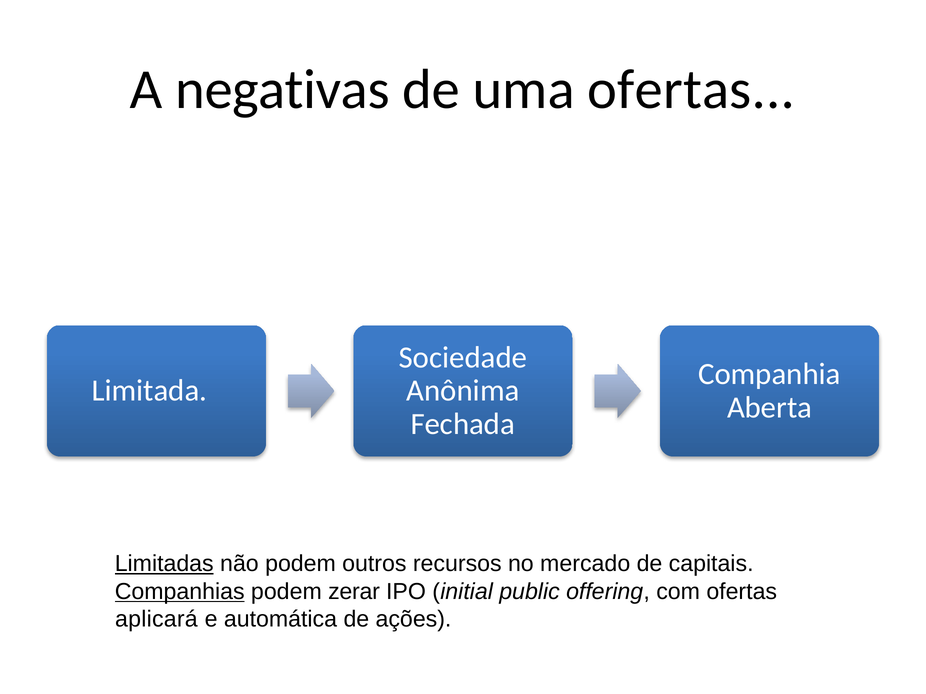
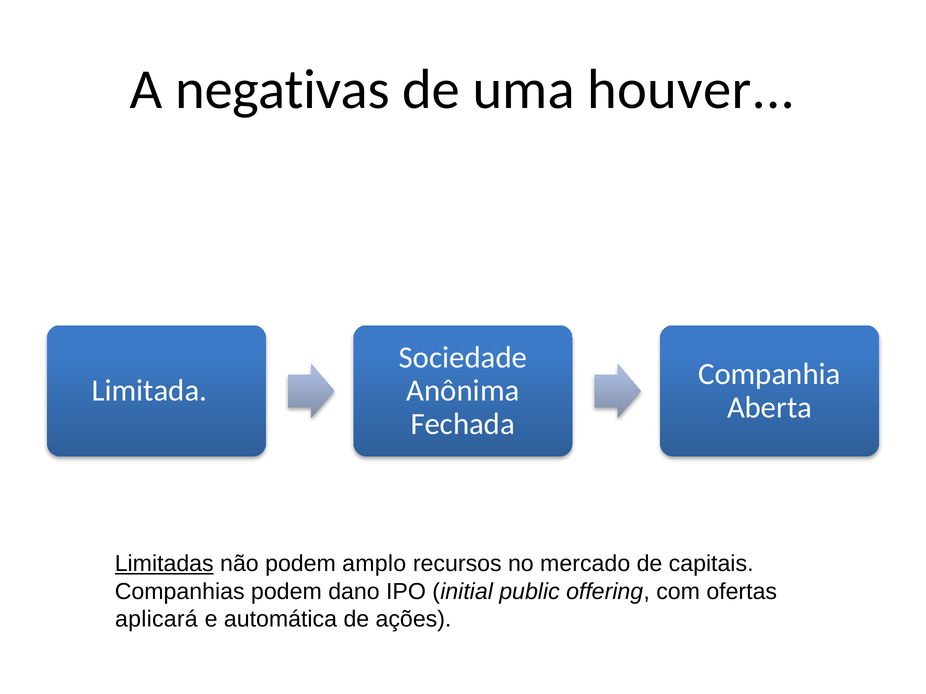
uma ofertas: ofertas -> houver (691, 90)
outros: outros -> amplo (374, 564)
Companhias underline: present -> none (180, 592)
zerar: zerar -> dano (354, 592)
